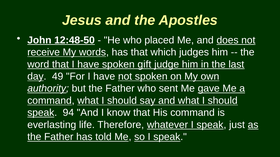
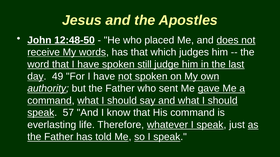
gift: gift -> still (145, 65)
94: 94 -> 57 (68, 113)
